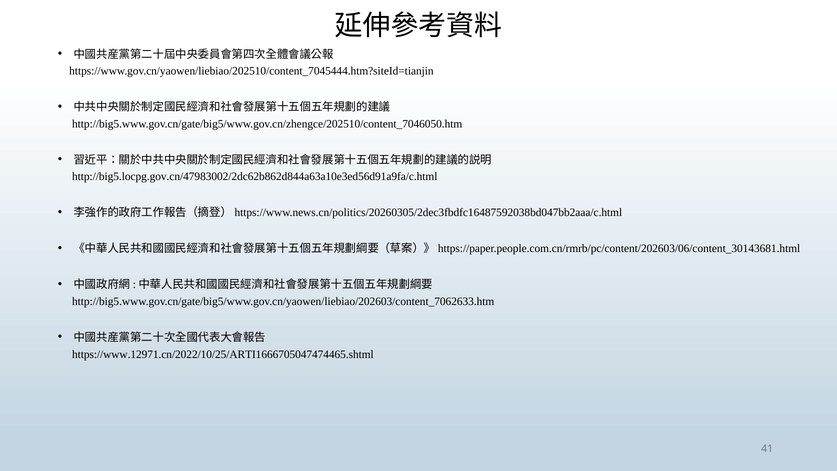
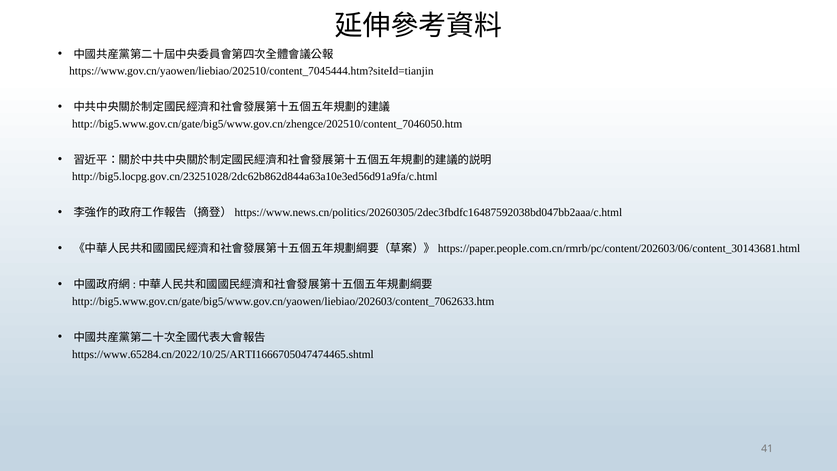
http://big5.locpg.gov.cn/47983002/2dc62b862d844a63a10e3ed56d91a9fa/c.html: http://big5.locpg.gov.cn/47983002/2dc62b862d844a63a10e3ed56d91a9fa/c.html -> http://big5.locpg.gov.cn/23251028/2dc62b862d844a63a10e3ed56d91a9fa/c.html (255, 177)
https://www.12971.cn/2022/10/25/ARTI1666705047474465.shtml: https://www.12971.cn/2022/10/25/ARTI1666705047474465.shtml -> https://www.65284.cn/2022/10/25/ARTI1666705047474465.shtml (223, 354)
